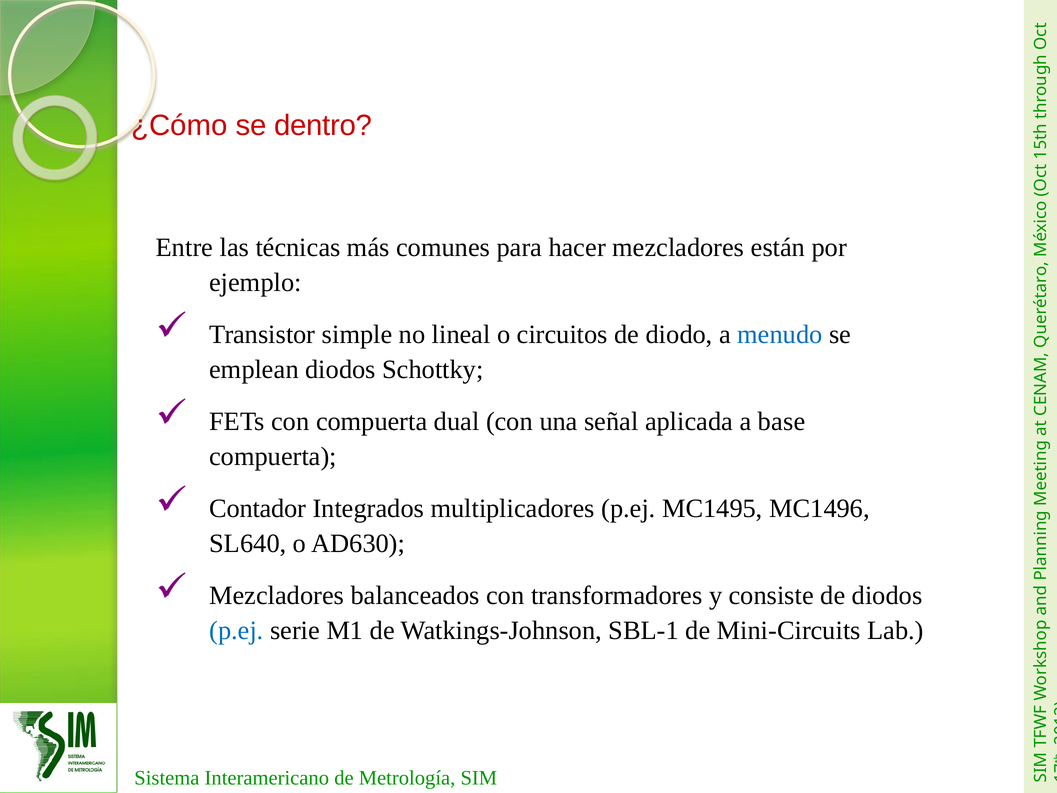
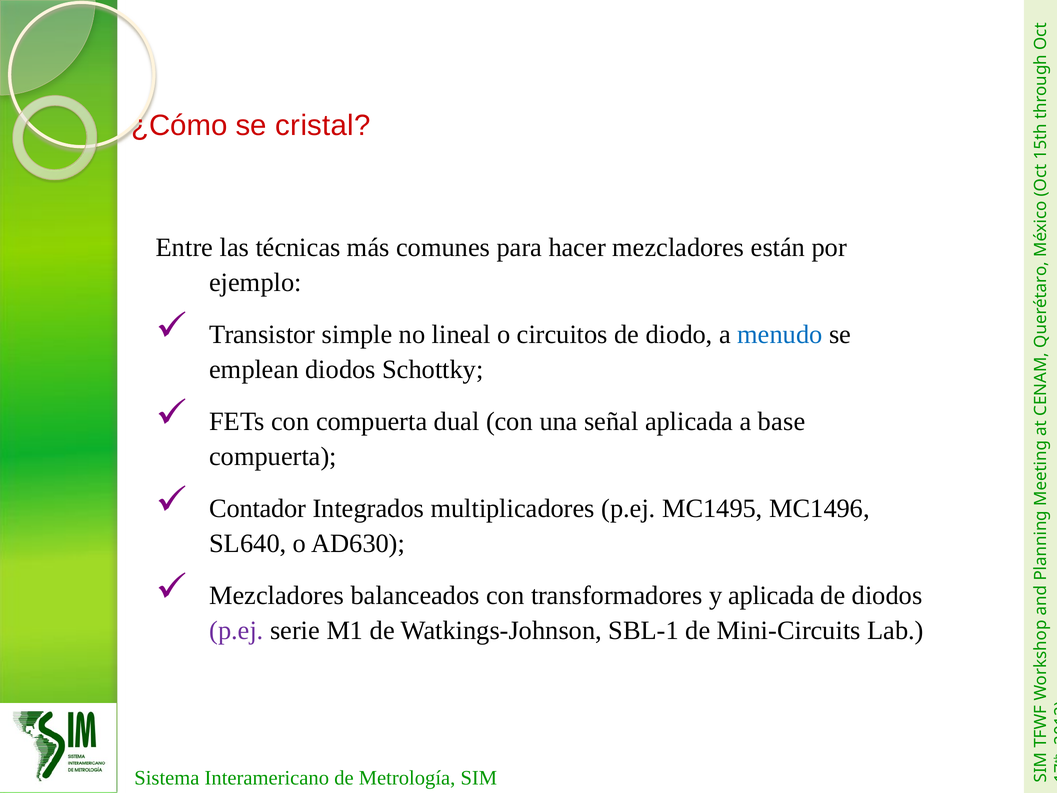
dentro: dentro -> cristal (323, 126)
y consiste: consiste -> aplicada (771, 595)
p.ej colour: blue -> purple (236, 630)
